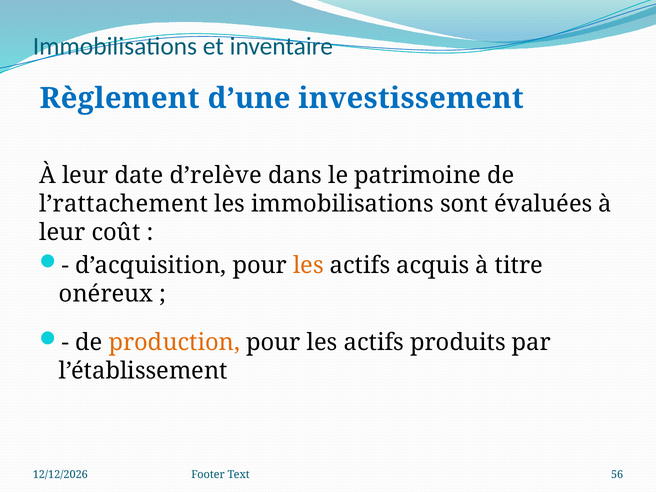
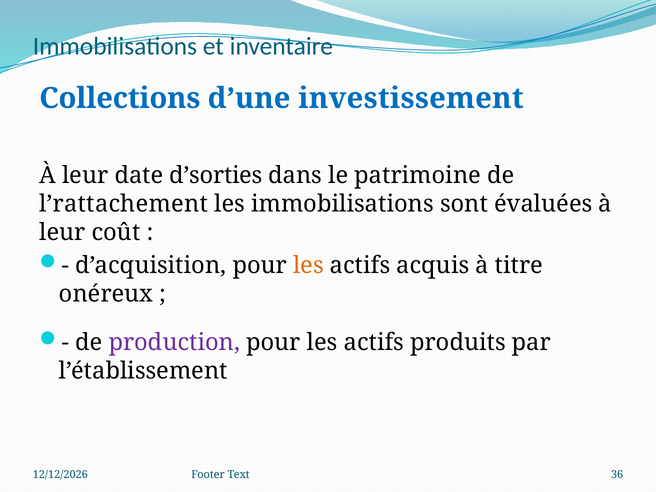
Règlement: Règlement -> Collections (120, 98)
d’relève: d’relève -> d’sorties (216, 175)
production colour: orange -> purple (174, 342)
56: 56 -> 36 (617, 475)
